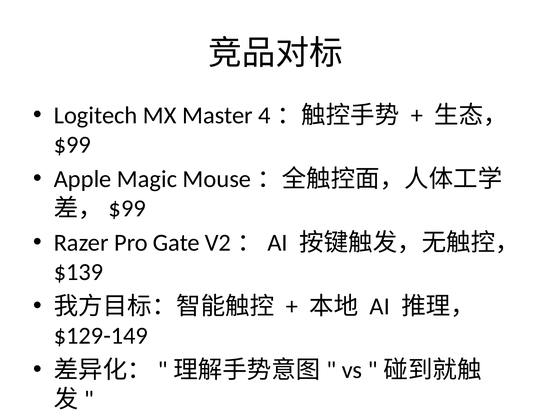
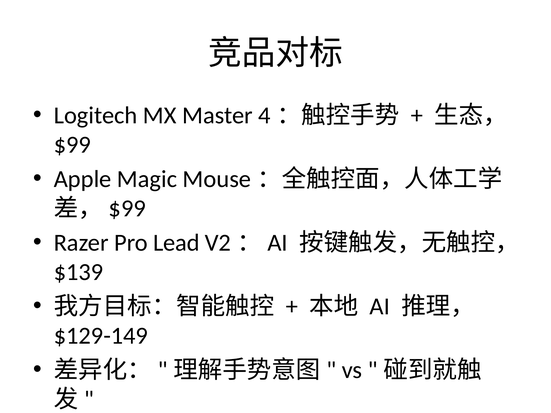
Gate: Gate -> Lead (176, 243)
